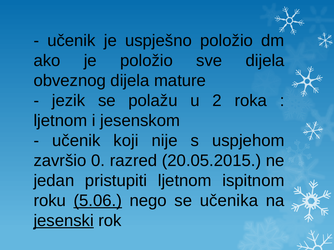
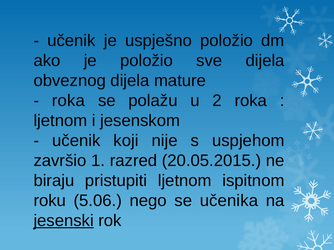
jezik: jezik -> roka (68, 101)
0: 0 -> 1 (98, 161)
jedan: jedan -> biraju (54, 181)
5.06 underline: present -> none (98, 201)
